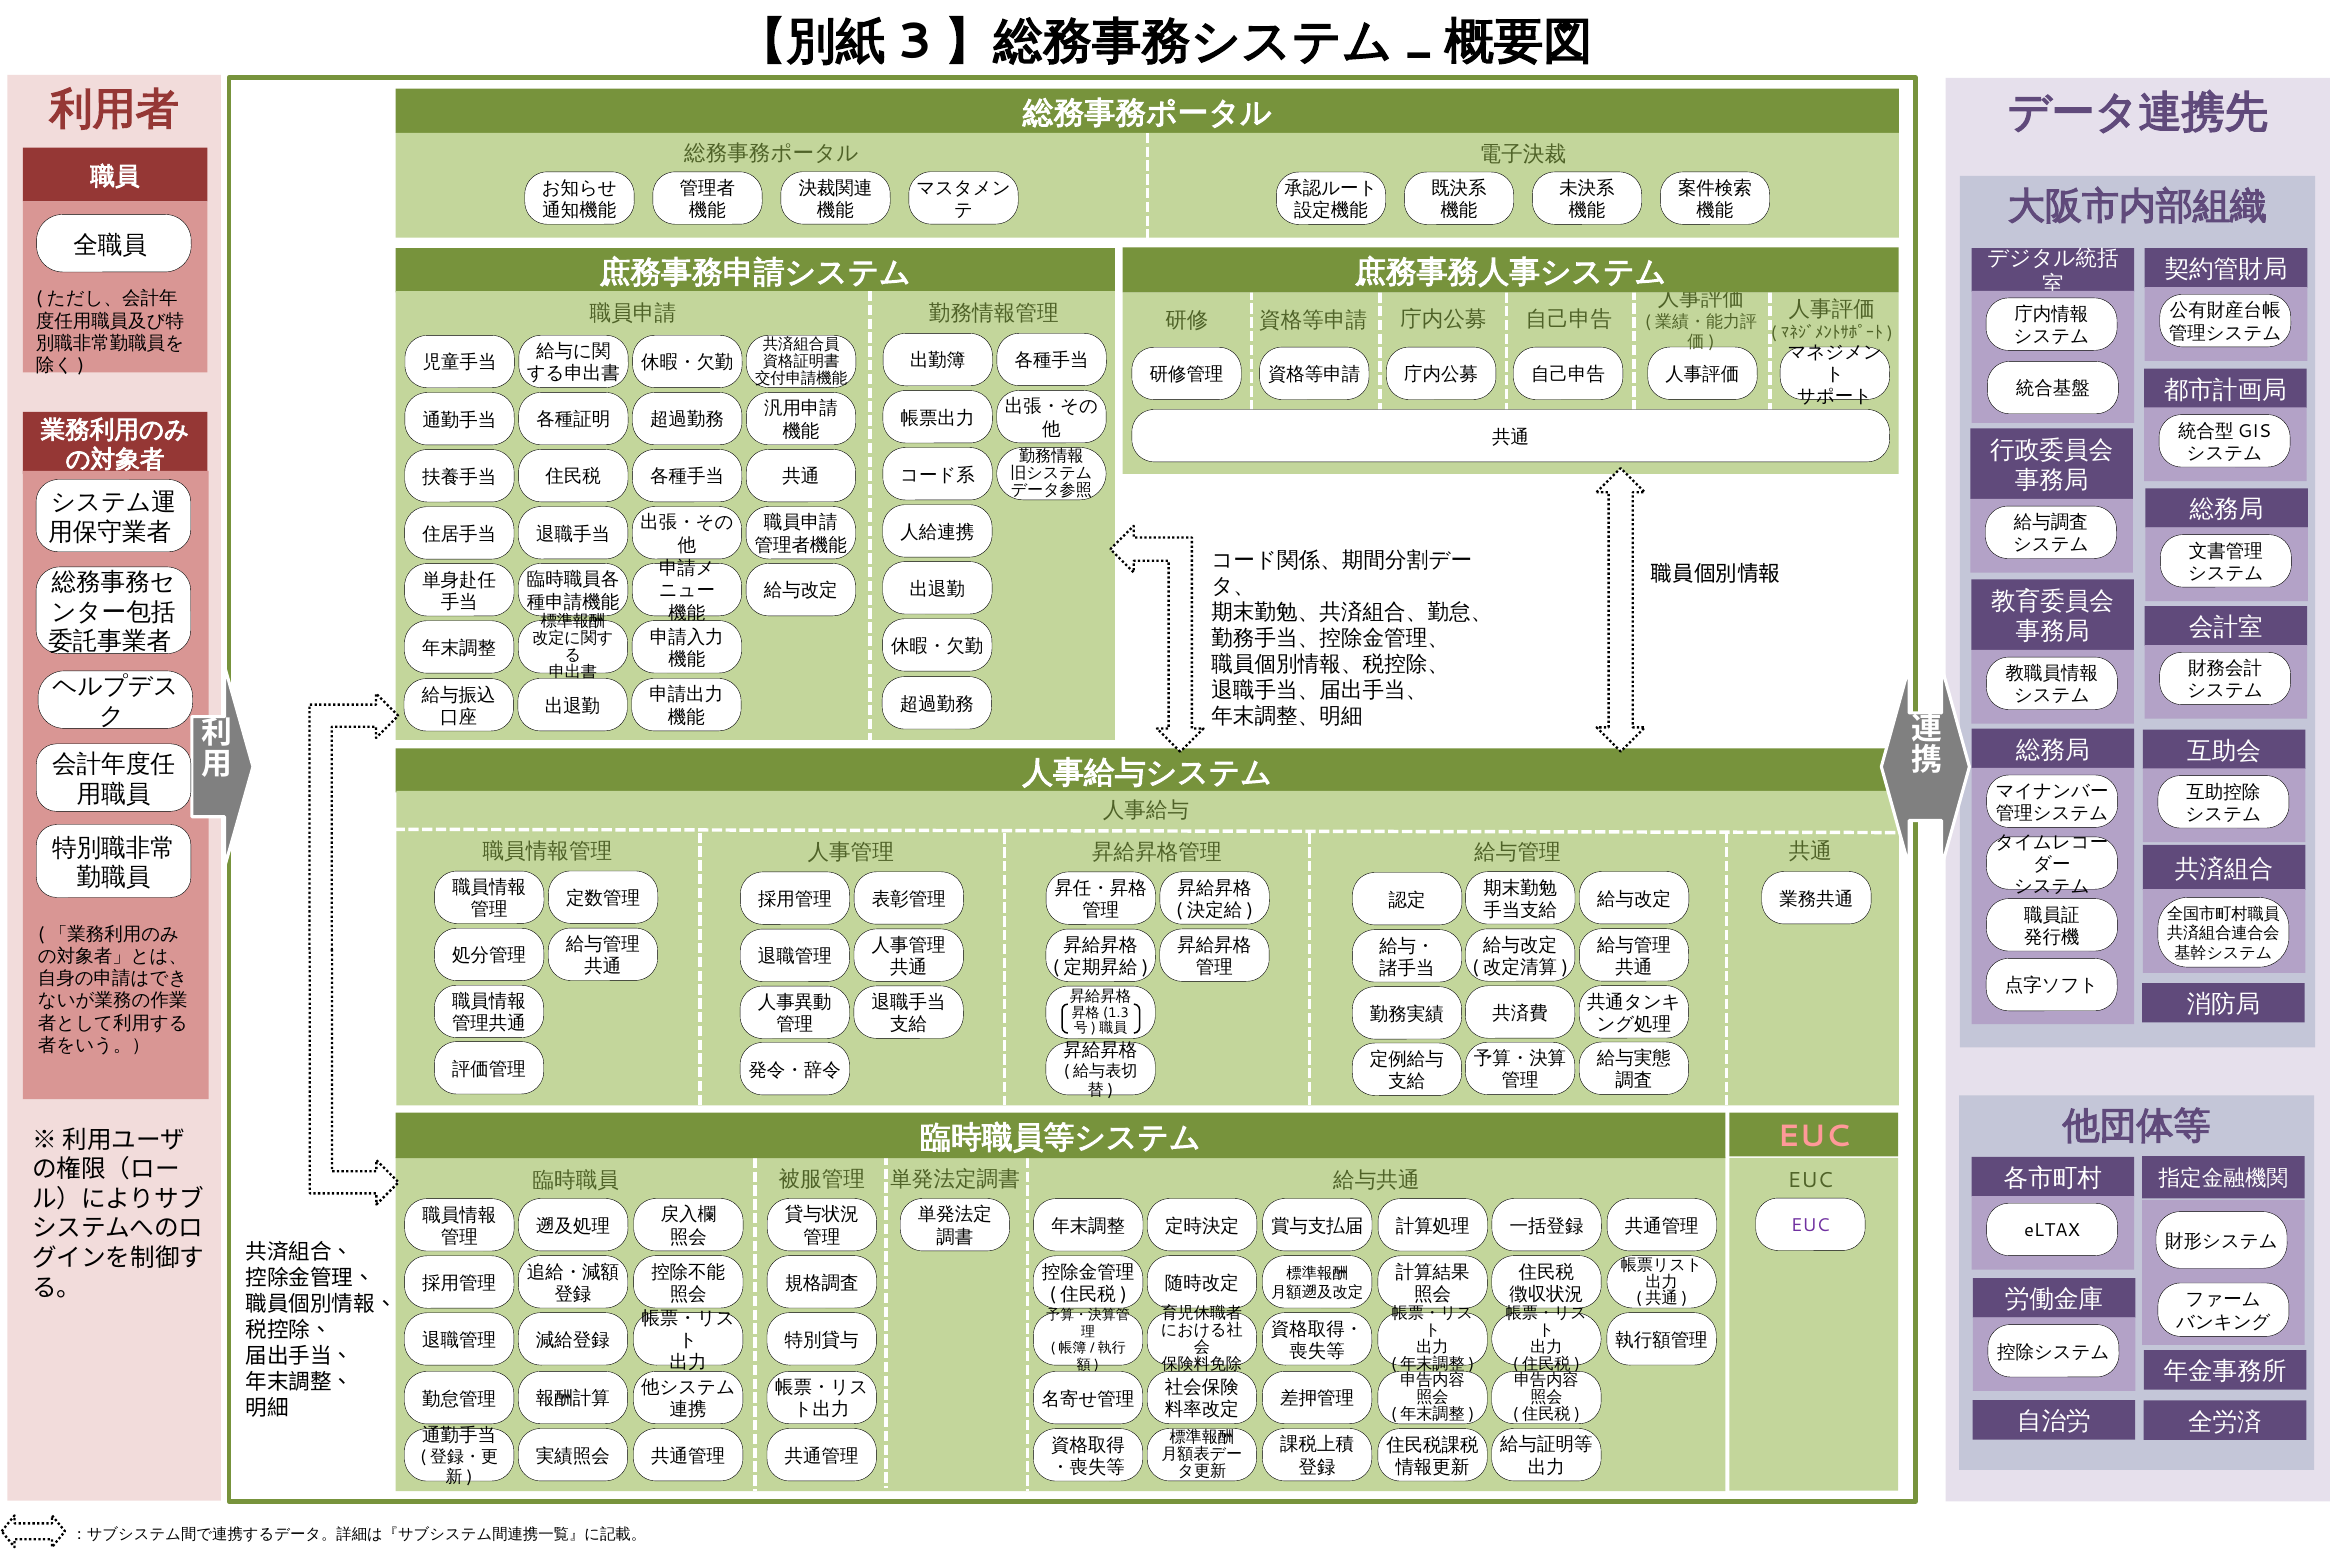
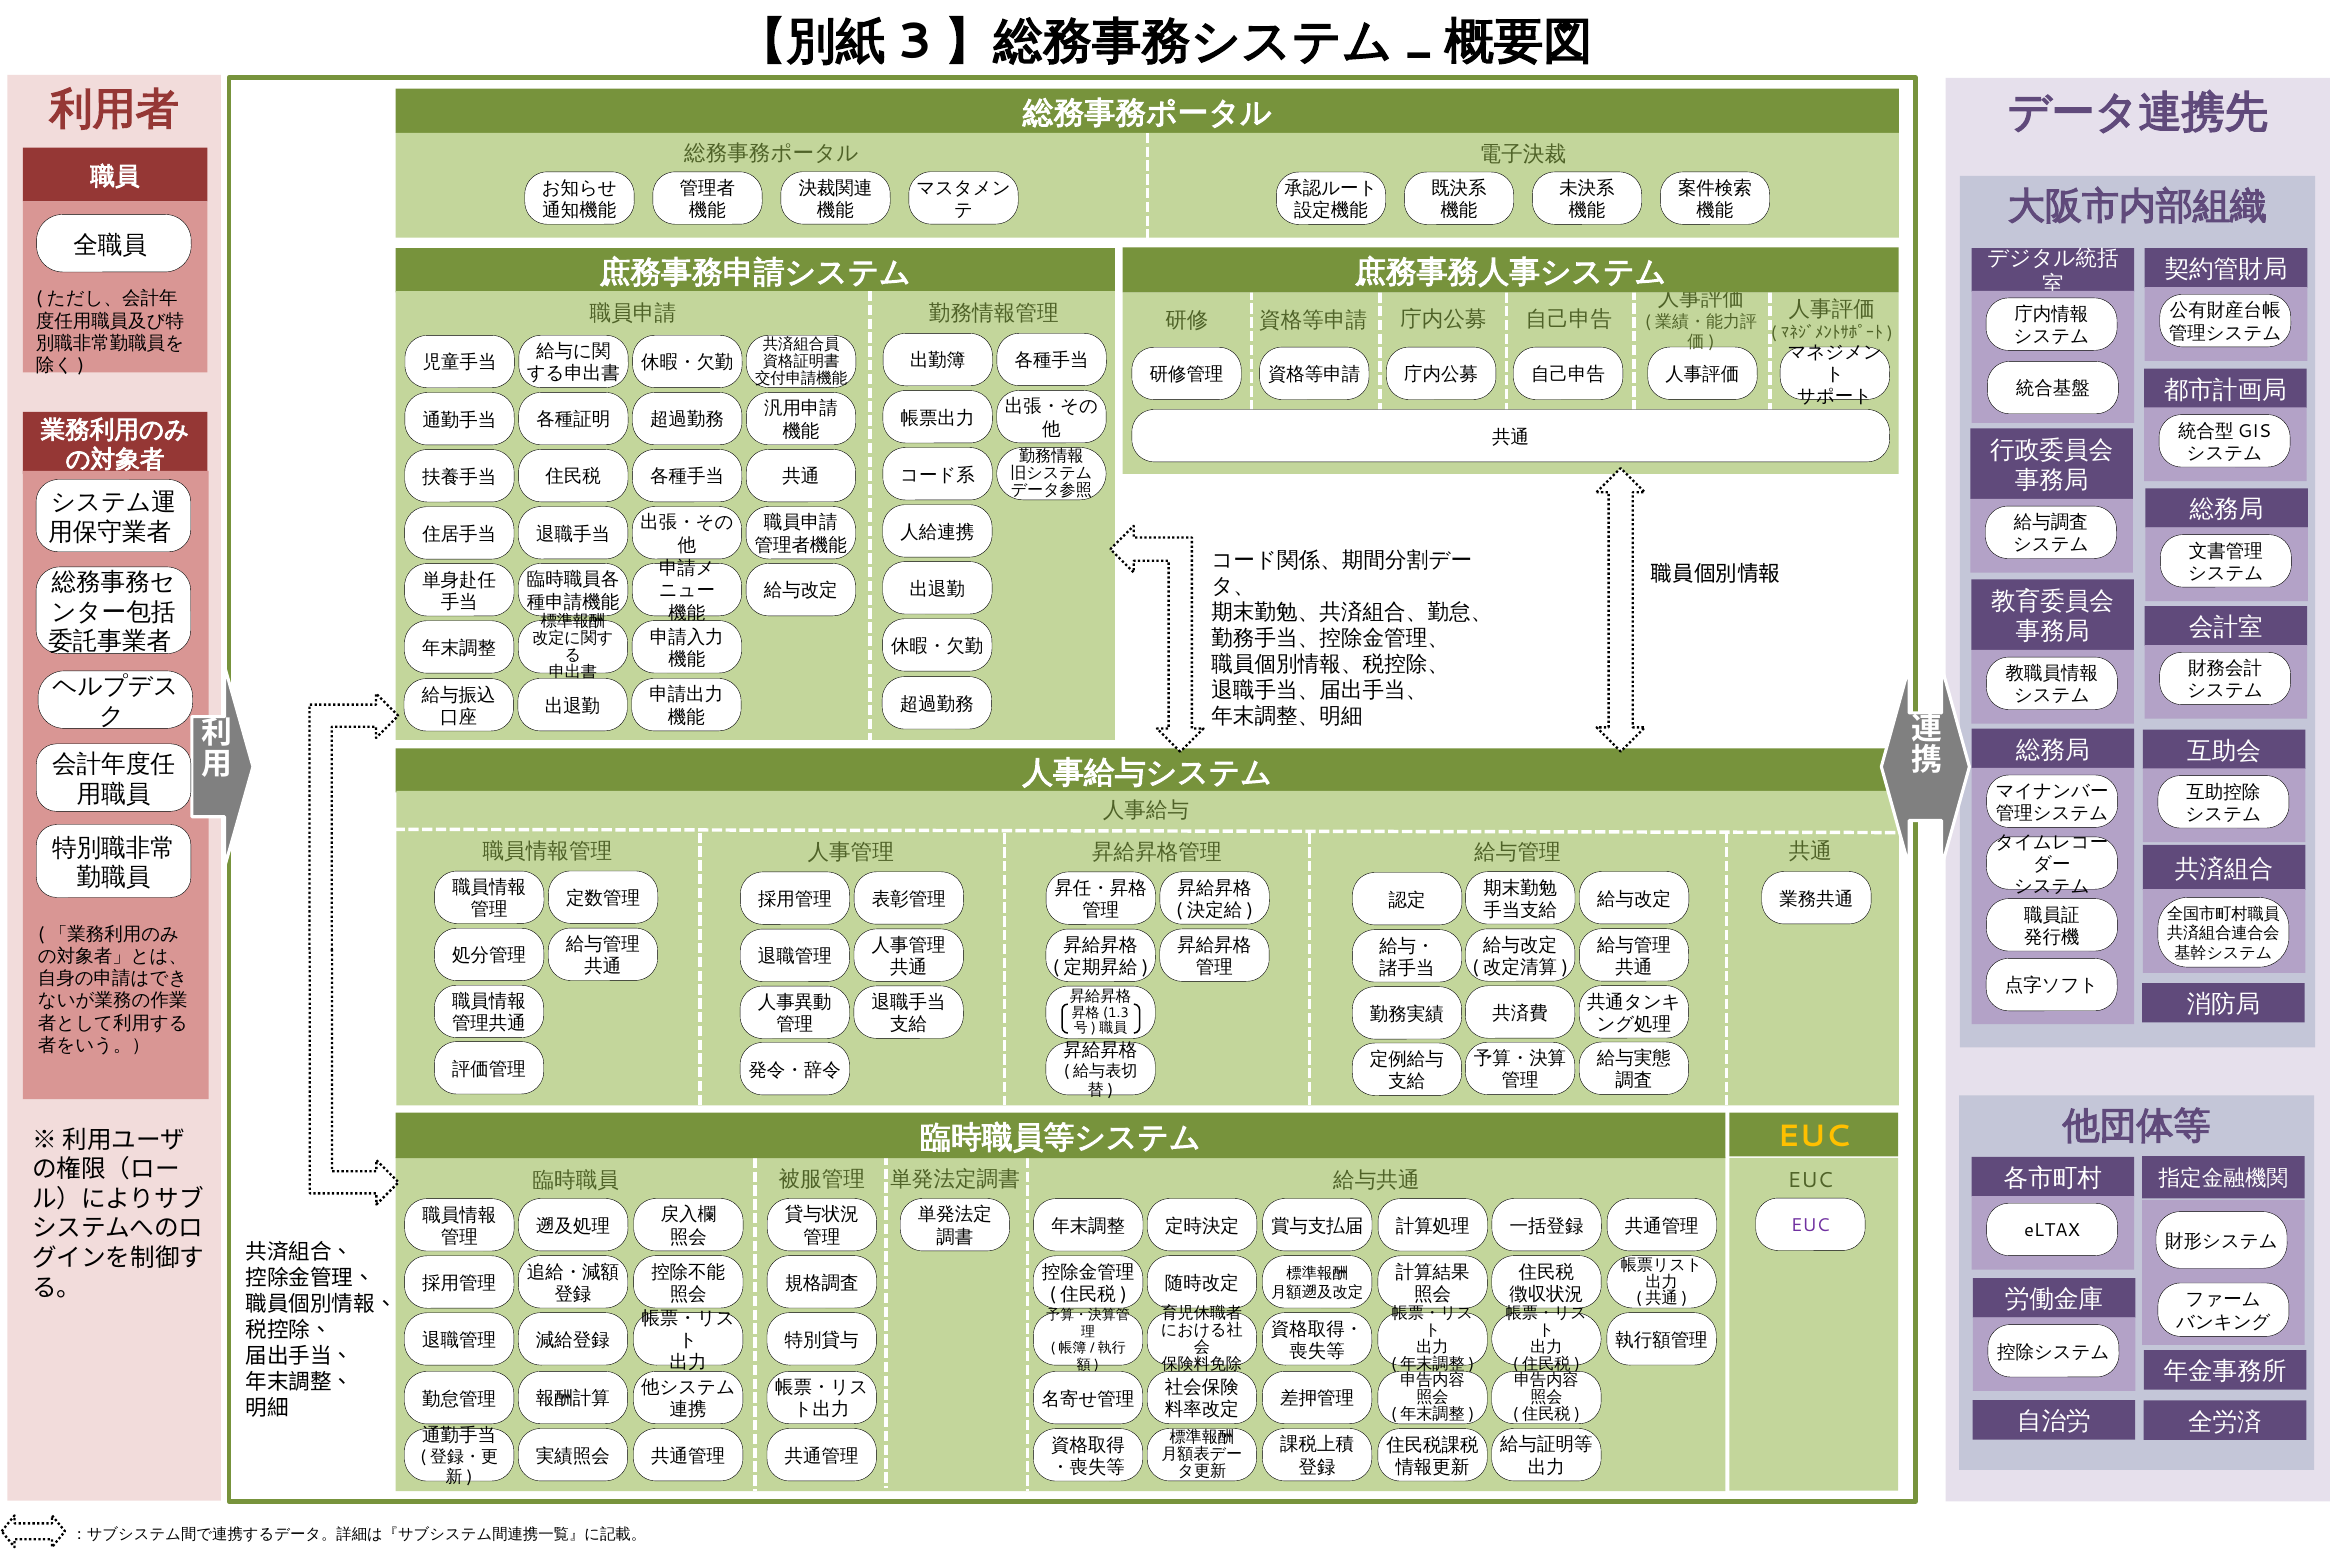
EUC colour: pink -> yellow (1814, 1137)
